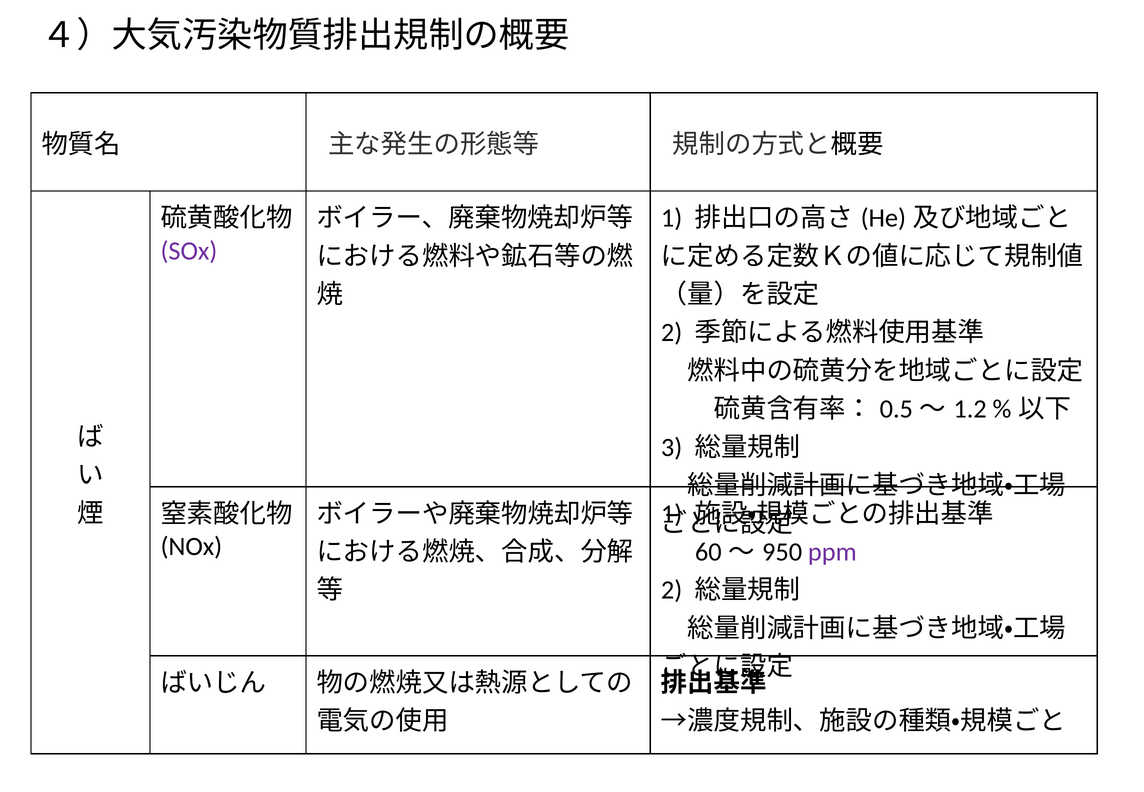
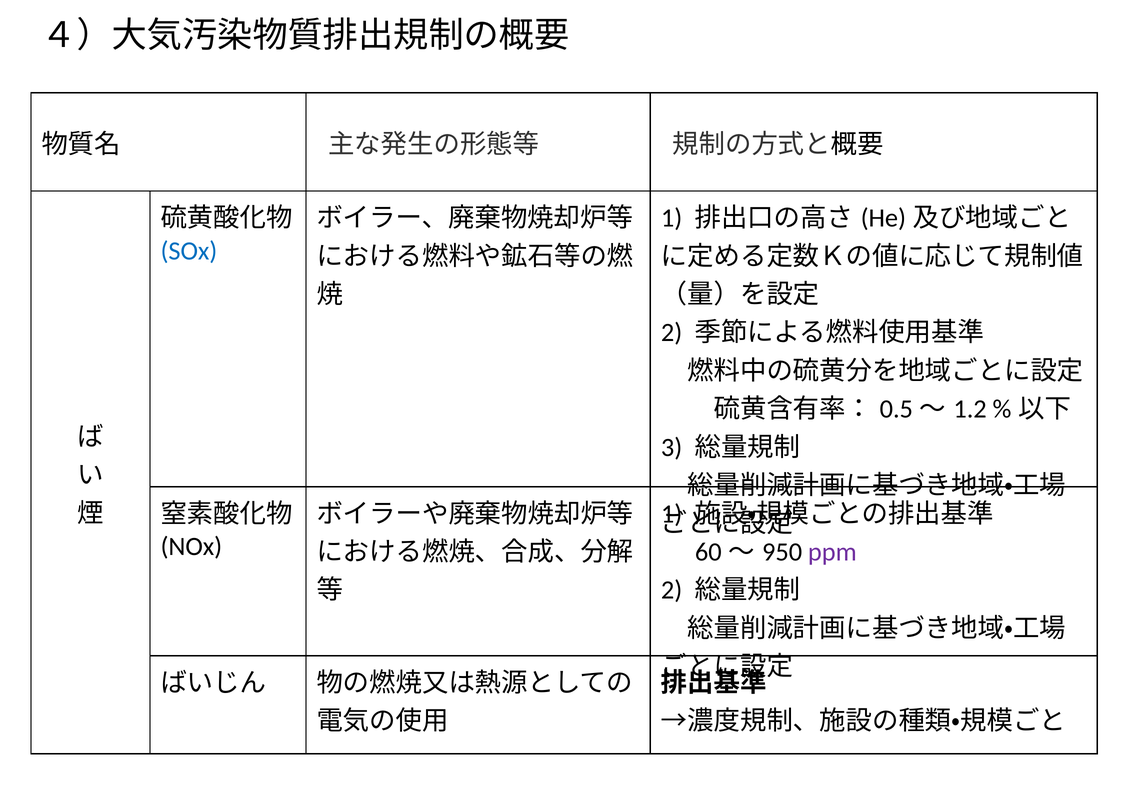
SOx colour: purple -> blue (189, 251)
